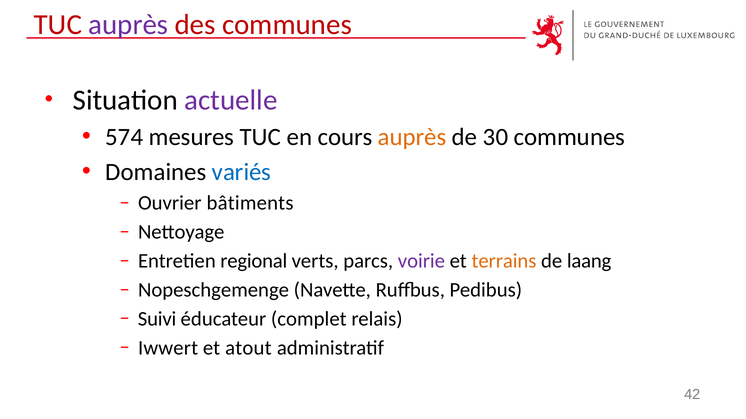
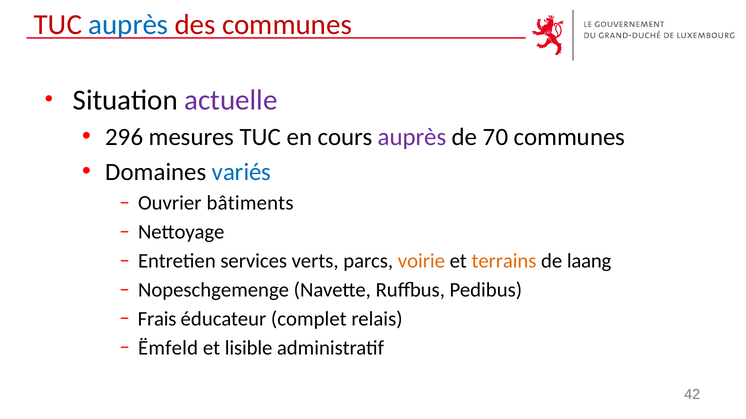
auprès colour: purple -> blue (128, 25)
574: 574 -> 296 (124, 137)
auprès colour: orange -> purple (412, 137)
30: 30 -> 70 (496, 137)
regional: regional -> services (254, 261)
voirie colour: purple -> orange (421, 261)
Suivi: Suivi -> Frais (157, 319)
Iwwert: Iwwert -> Ëmfeld (168, 348)
atout: atout -> lisible (249, 348)
